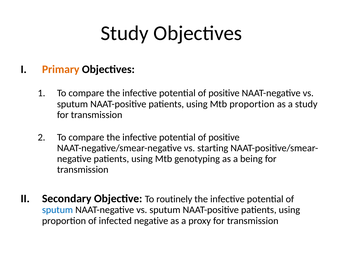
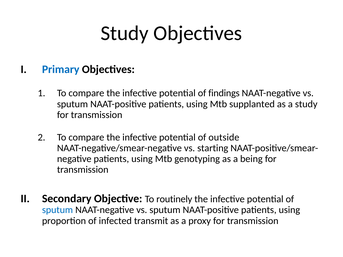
Primary colour: orange -> blue (61, 69)
positive: positive -> findings (224, 93)
Mtb proportion: proportion -> supplanted (252, 104)
positive: positive -> outside (224, 137)
infected negative: negative -> transmit (151, 221)
